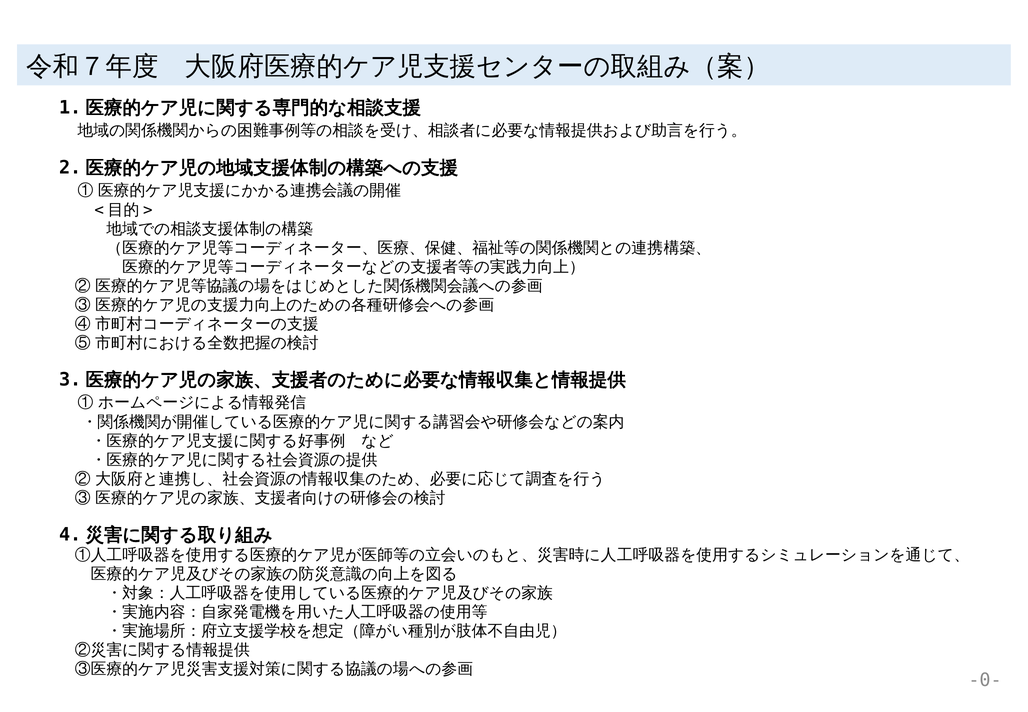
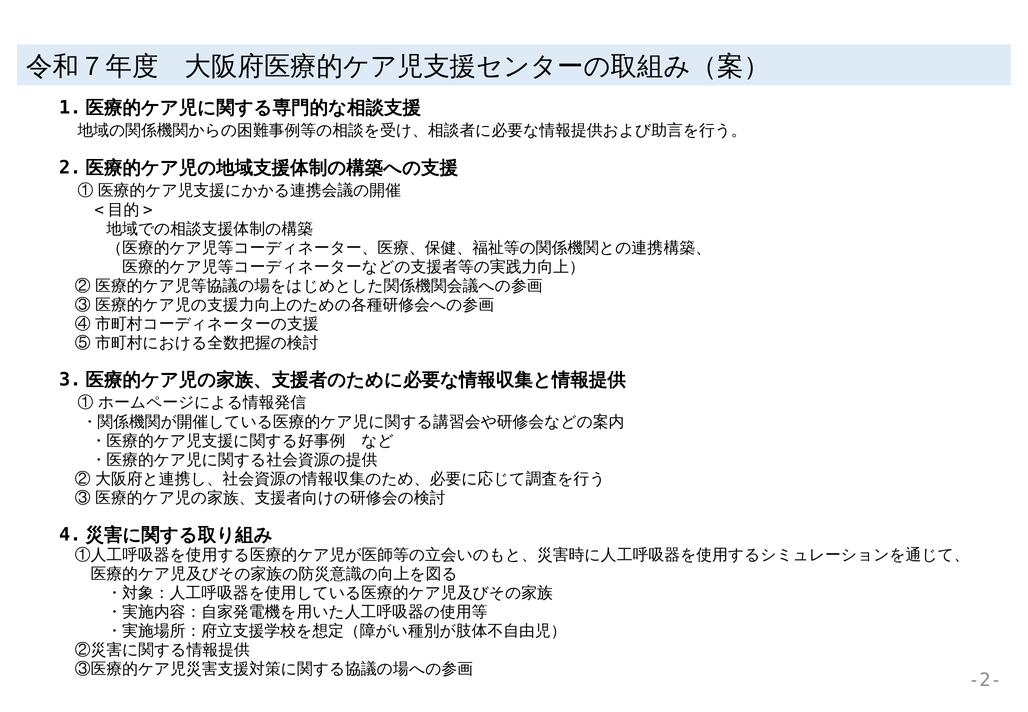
-0-: -0- -> -2- (985, 680)
